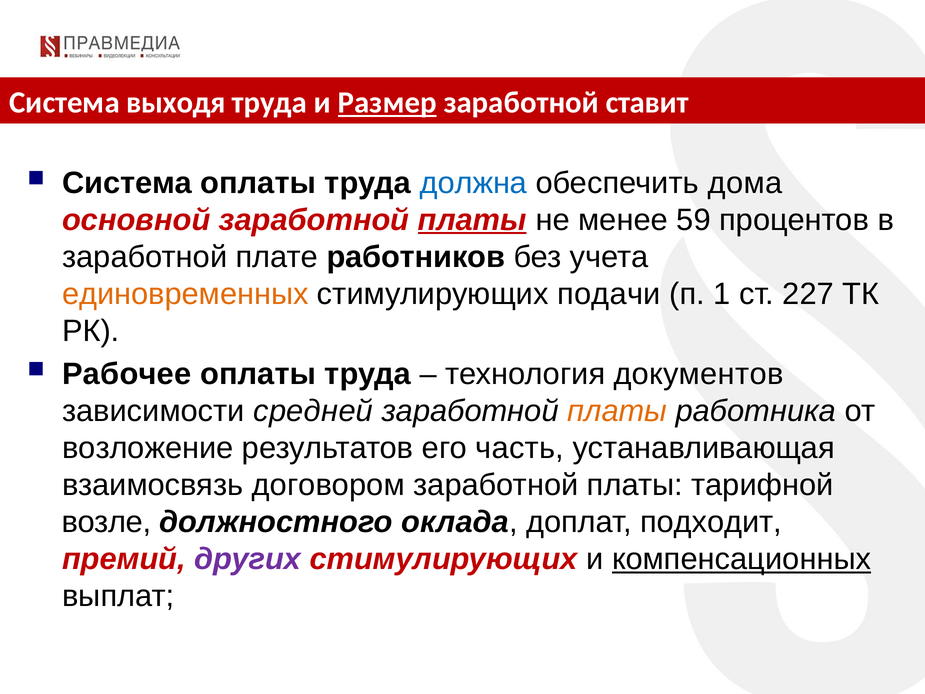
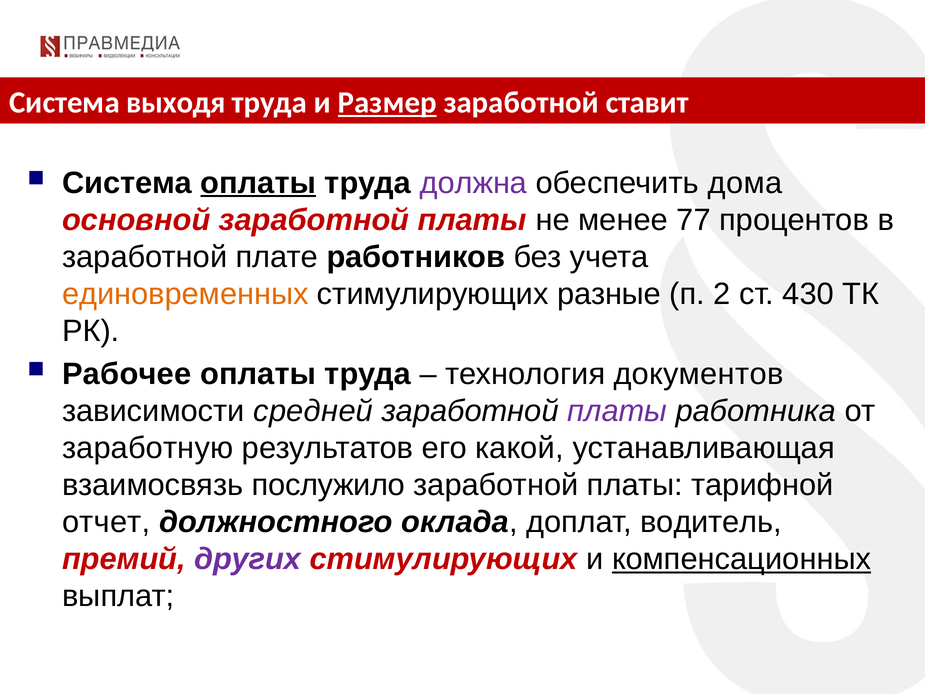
оплаты underline: none -> present (258, 183)
должна colour: blue -> purple (473, 183)
платы underline: present -> none (472, 220)
59: 59 -> 77 (694, 220)
подачи: подачи -> разные (609, 294)
1: 1 -> 2 (722, 294)
227: 227 -> 430 (808, 294)
платы colour: orange -> purple (617, 411)
возложение: возложение -> заработную (148, 448)
часть: часть -> какой (520, 448)
договором: договором -> послужило (328, 485)
возле: возле -> отчет (106, 522)
подходит: подходит -> водитель (711, 522)
